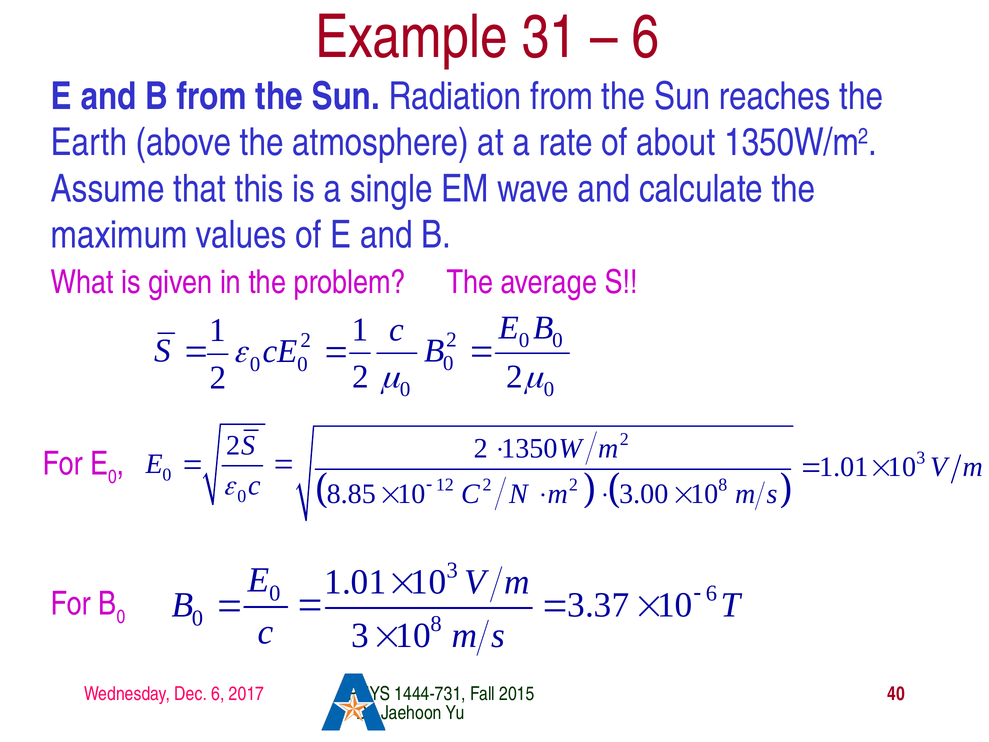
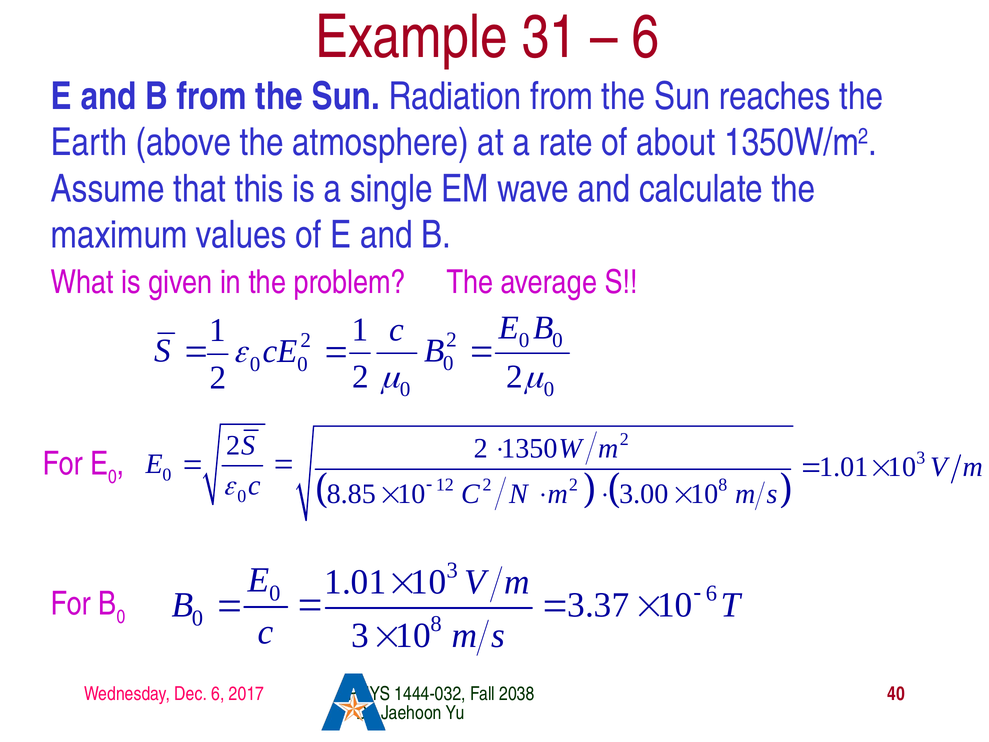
1444-731: 1444-731 -> 1444-032 (430, 694)
2015: 2015 -> 2038 (517, 694)
